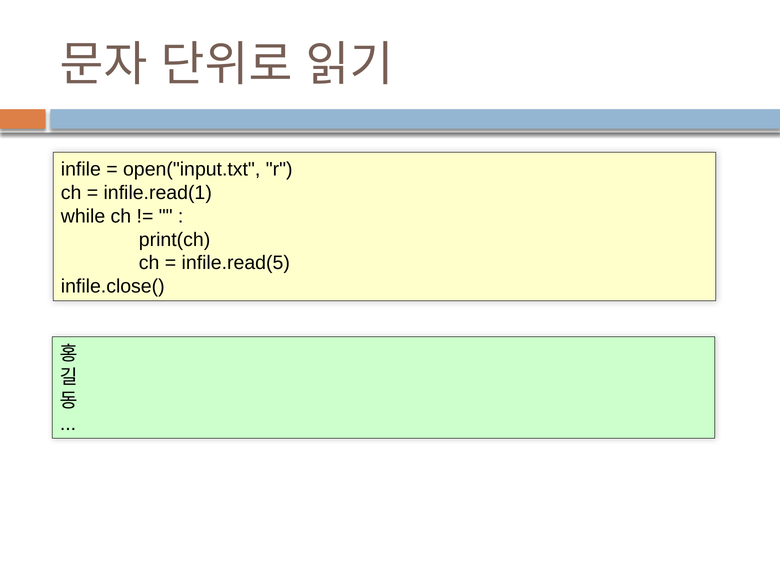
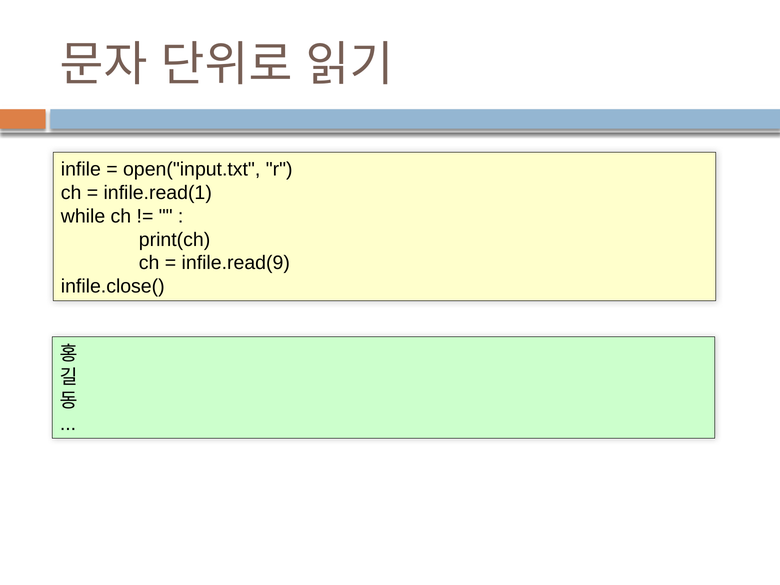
infile.read(5: infile.read(5 -> infile.read(9 (236, 263)
